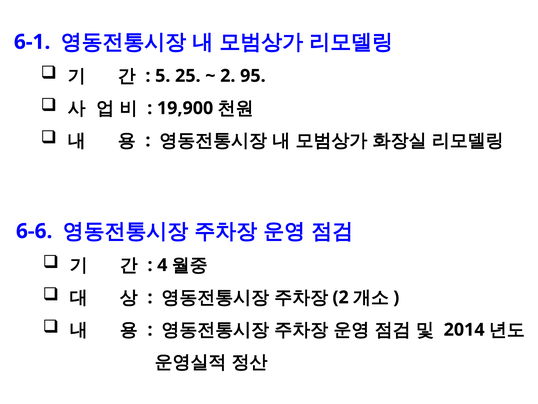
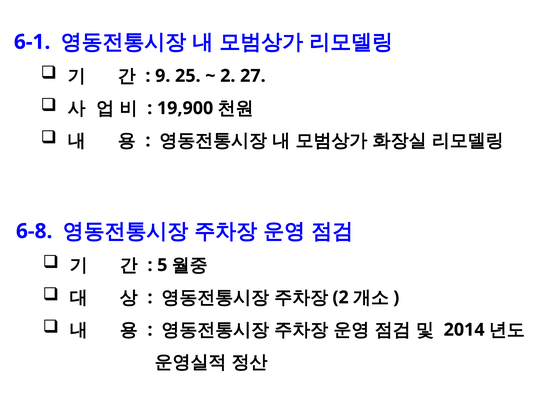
5: 5 -> 9 (163, 76)
95: 95 -> 27 (253, 76)
6-6: 6-6 -> 6-8 (34, 231)
4: 4 -> 5 (162, 265)
